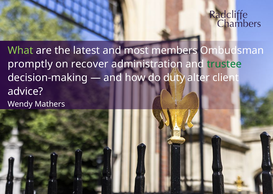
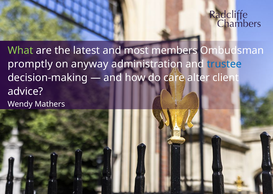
recover: recover -> anyway (90, 64)
trustee colour: green -> blue (224, 64)
duty: duty -> care (174, 78)
